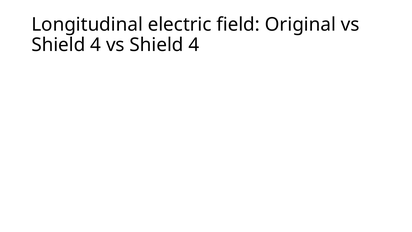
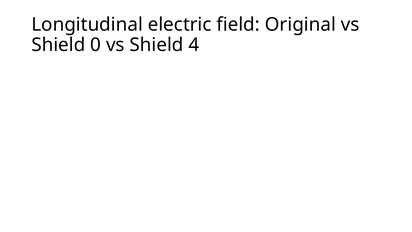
4: 4 -> 0 (96, 45)
